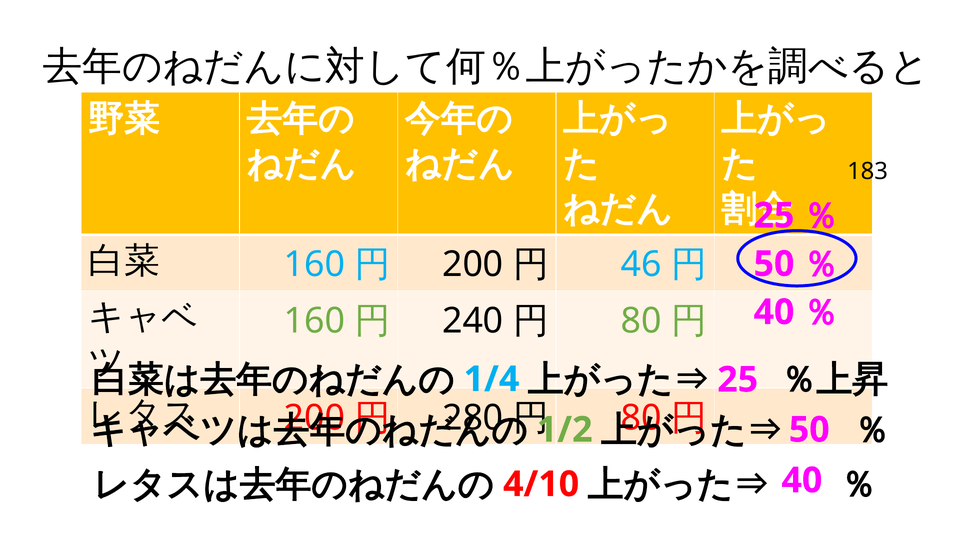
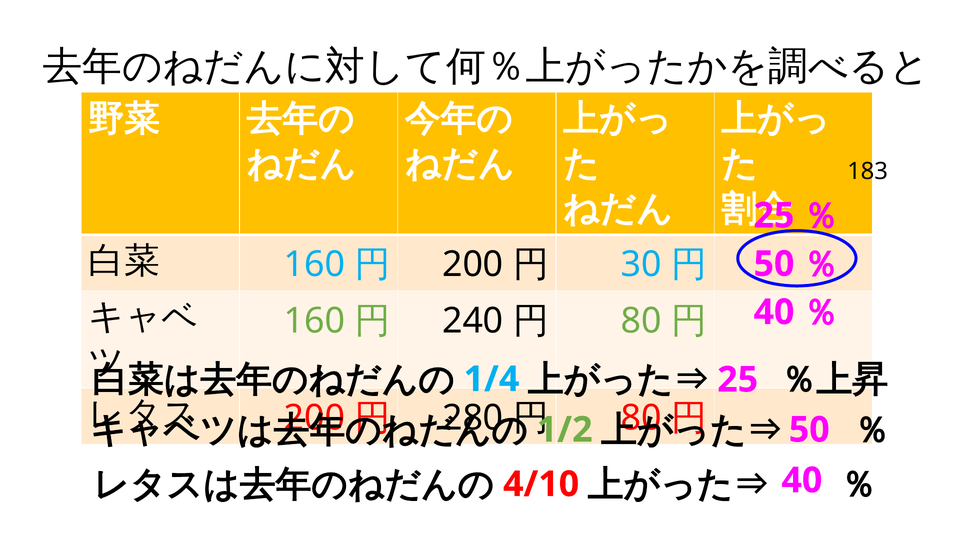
46: 46 -> 30 (641, 264)
